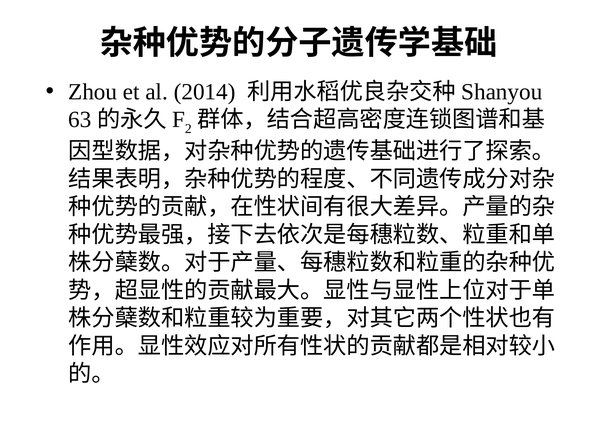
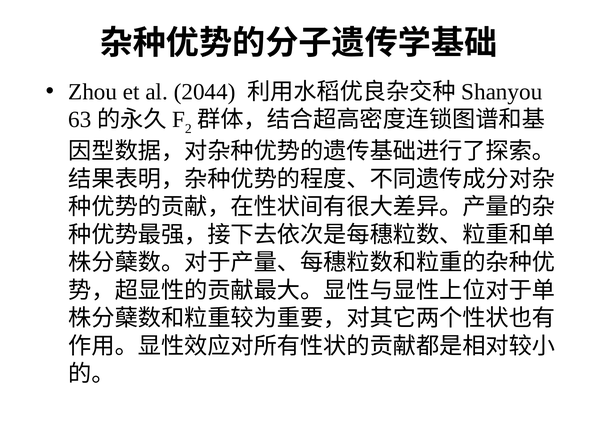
2014: 2014 -> 2044 (205, 92)
